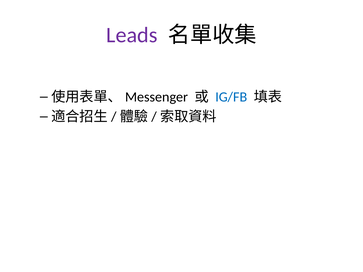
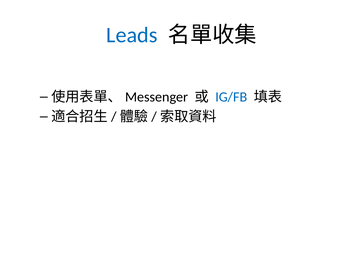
Leads colour: purple -> blue (132, 35)
